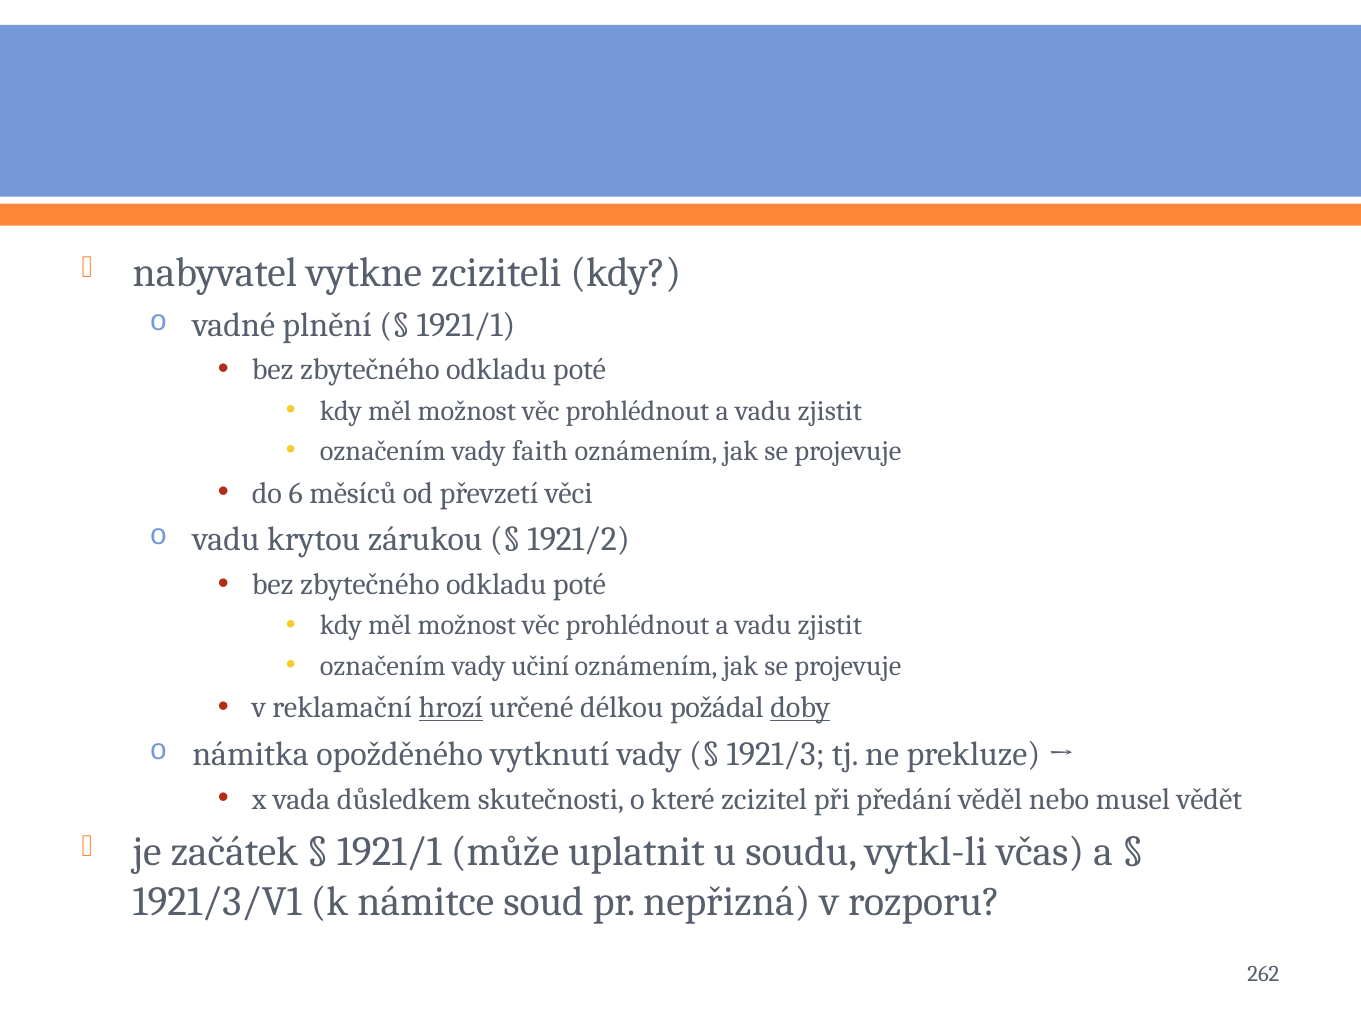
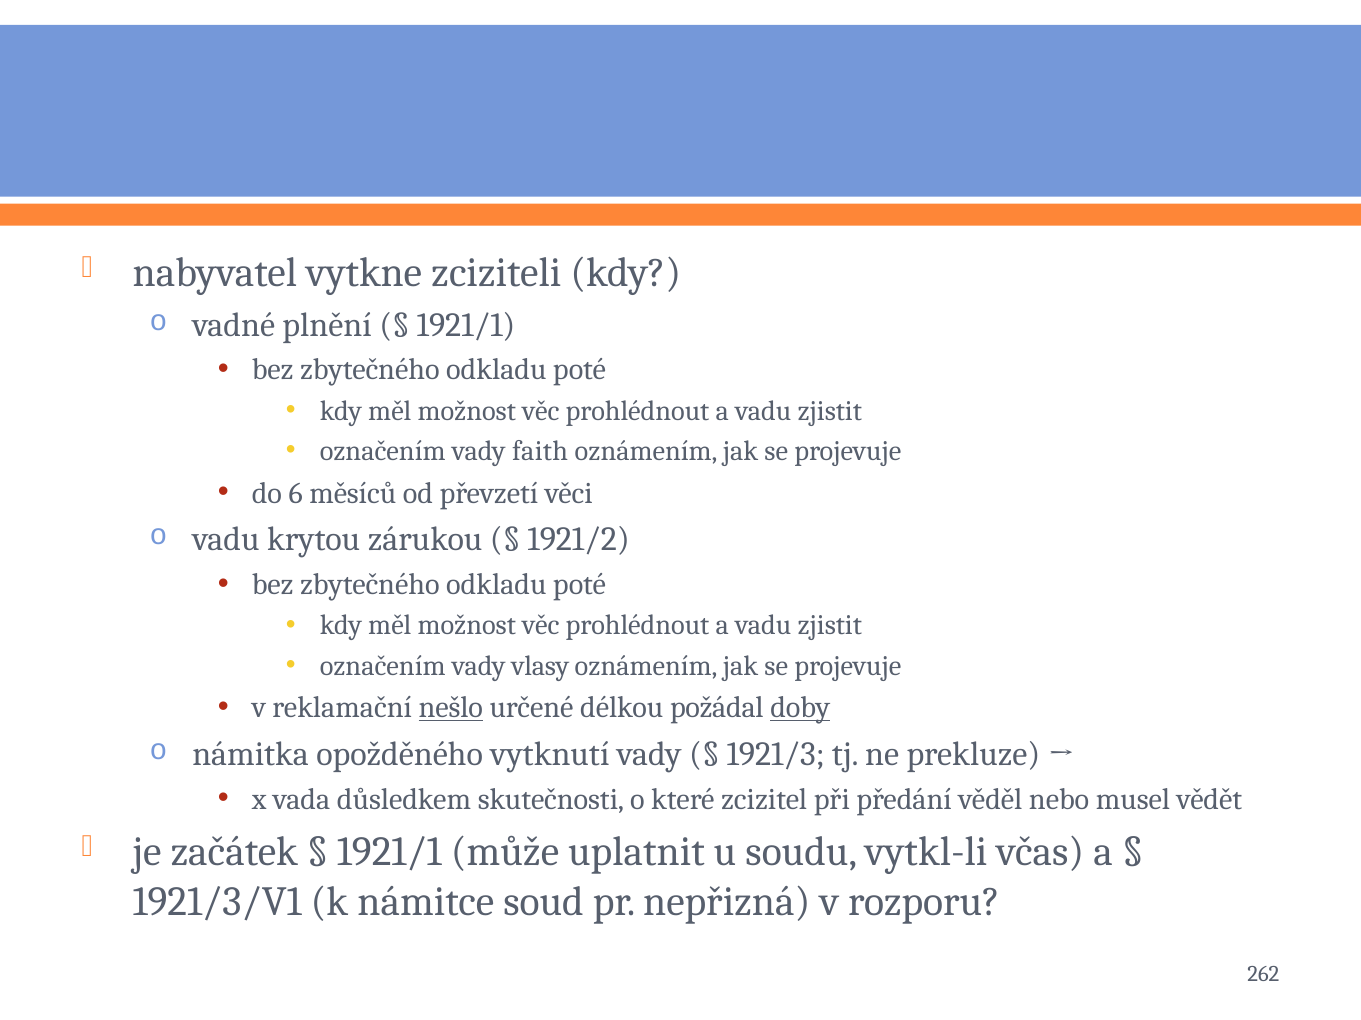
učiní: učiní -> vlasy (540, 666)
hrozí: hrozí -> nešlo (451, 708)
